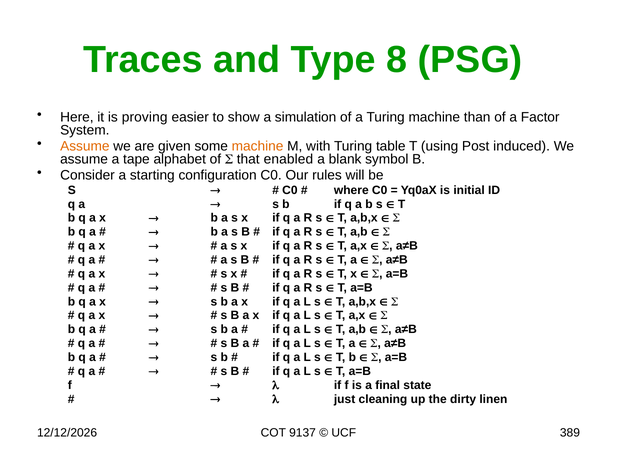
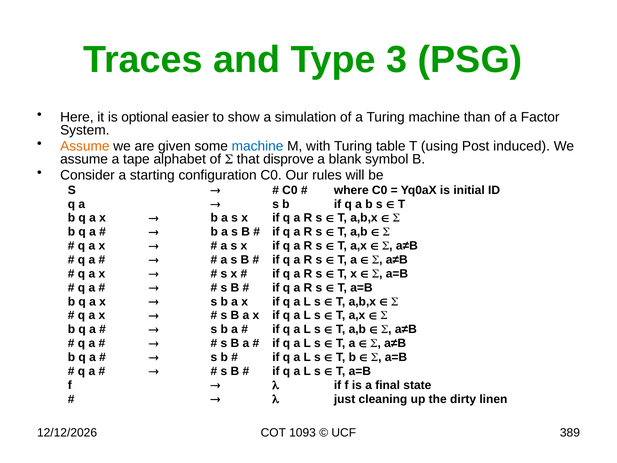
8: 8 -> 3 (397, 60)
proving: proving -> optional (145, 117)
machine colour: orange -> blue (258, 146)
enabled: enabled -> disprove (289, 159)
9137: 9137 -> 1093 (303, 433)
